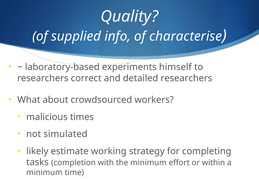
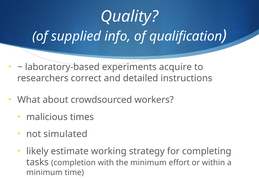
characterise: characterise -> qualification (186, 36)
himself: himself -> acquire (175, 67)
detailed researchers: researchers -> instructions (186, 78)
